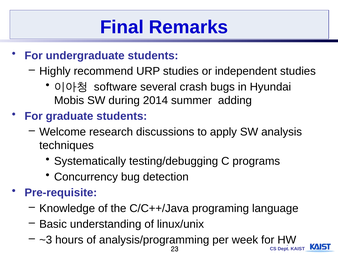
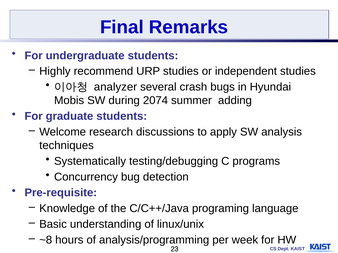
software: software -> analyzer (115, 87)
2014: 2014 -> 2074 (155, 101)
~3: ~3 -> ~8 (46, 240)
